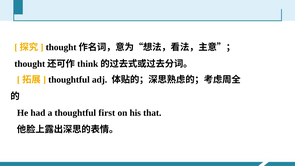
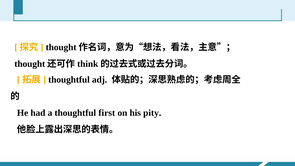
that: that -> pity (152, 113)
